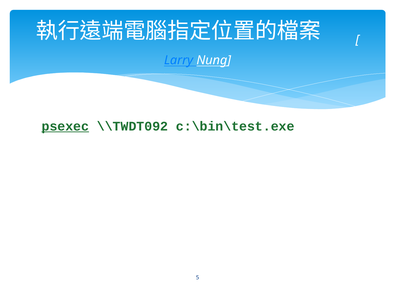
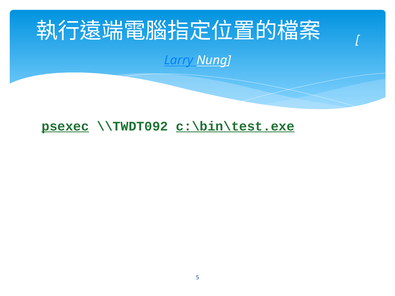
c:\bin\test.exe underline: none -> present (235, 126)
